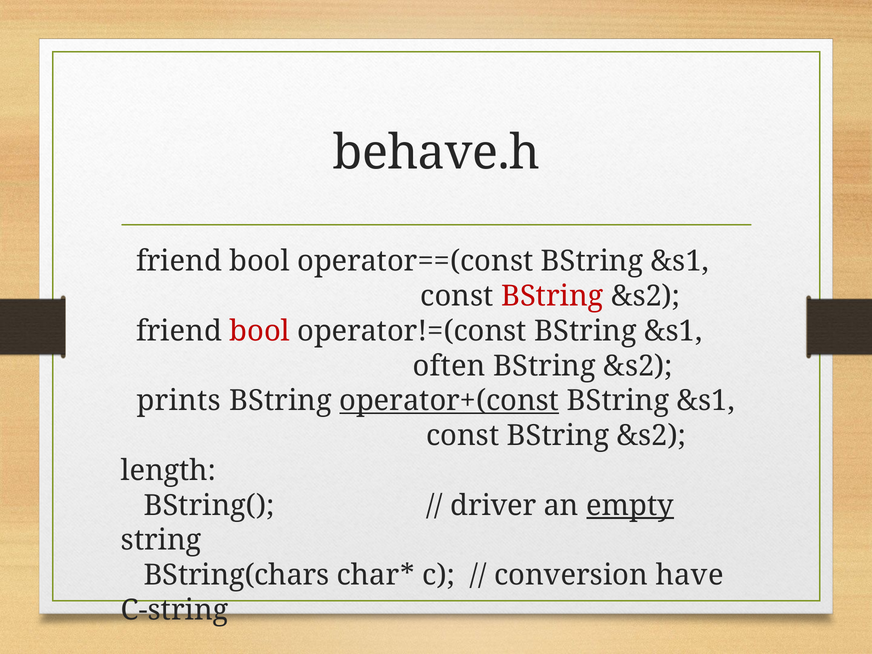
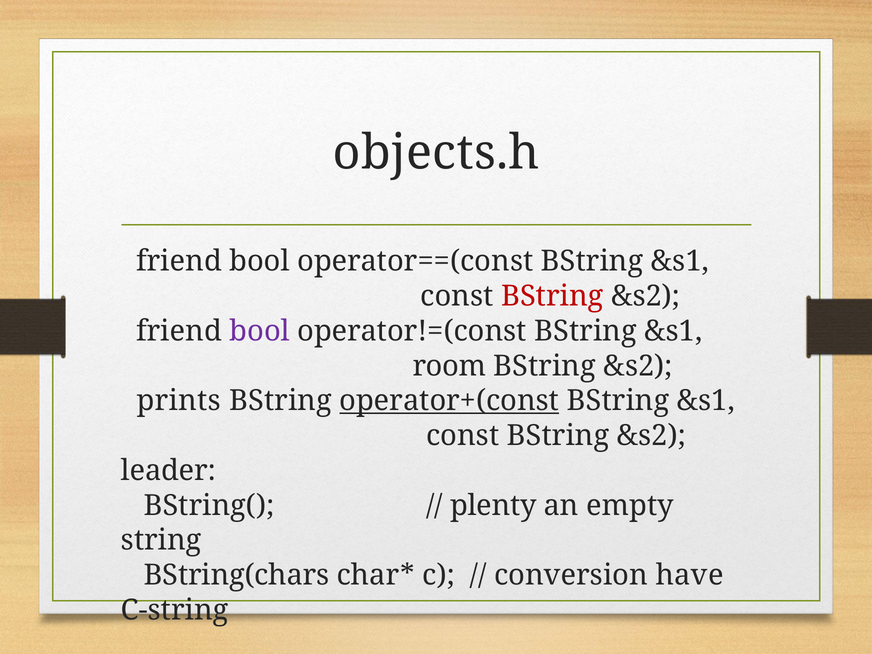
behave.h: behave.h -> objects.h (436, 153)
bool colour: red -> purple (260, 331)
often: often -> room (450, 366)
length: length -> leader (169, 471)
driver: driver -> plenty (493, 505)
empty underline: present -> none (630, 505)
